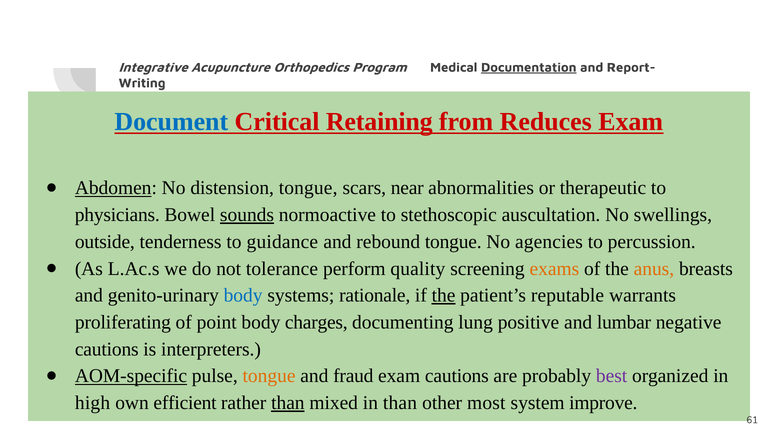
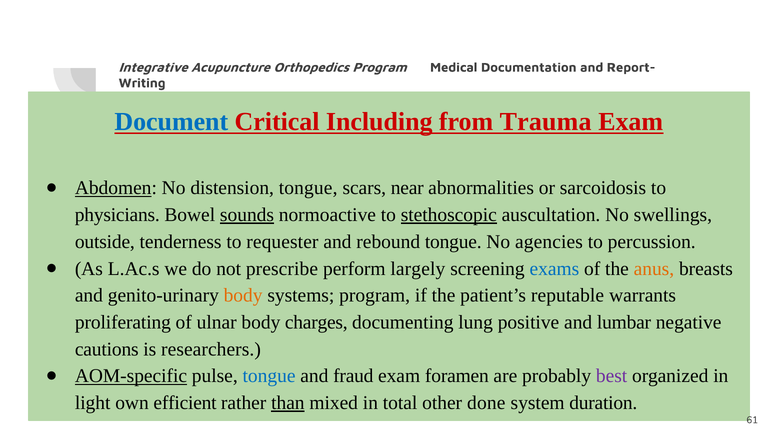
Documentation underline: present -> none (529, 67)
Retaining: Retaining -> Including (379, 122)
Reduces: Reduces -> Trauma (546, 122)
therapeutic: therapeutic -> sarcoidosis (603, 188)
stethoscopic underline: none -> present (449, 215)
guidance: guidance -> requester (282, 242)
tolerance: tolerance -> prescribe (282, 268)
quality: quality -> largely (418, 268)
exams colour: orange -> blue (554, 268)
body colour: blue -> orange (243, 295)
systems rationale: rationale -> program (375, 295)
the underline: present -> none (444, 295)
point: point -> ulnar (217, 322)
interpreters: interpreters -> researchers (211, 349)
tongue colour: orange -> blue (269, 376)
exam cautions: cautions -> foramen (457, 376)
high: high -> light (93, 403)
in than: than -> total (400, 403)
most: most -> done (486, 403)
improve: improve -> duration (603, 403)
